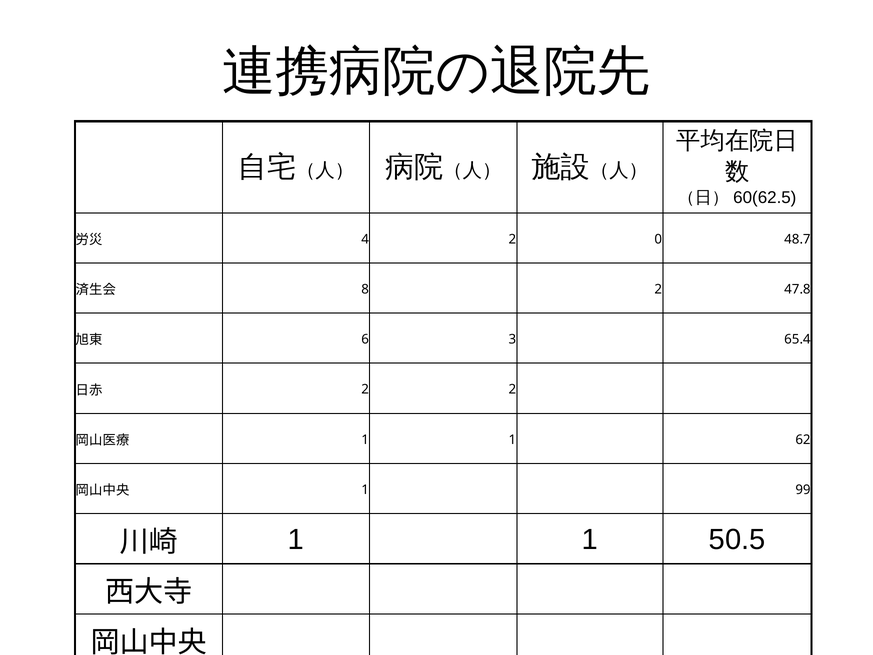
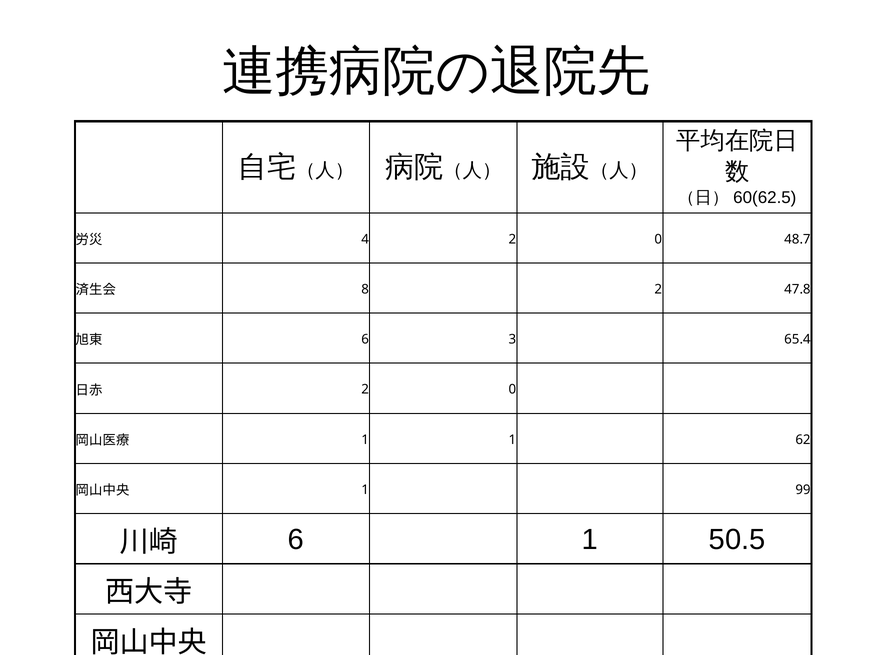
2: 2 -> 0 (512, 389)
1: 1 -> 6 (296, 539)
